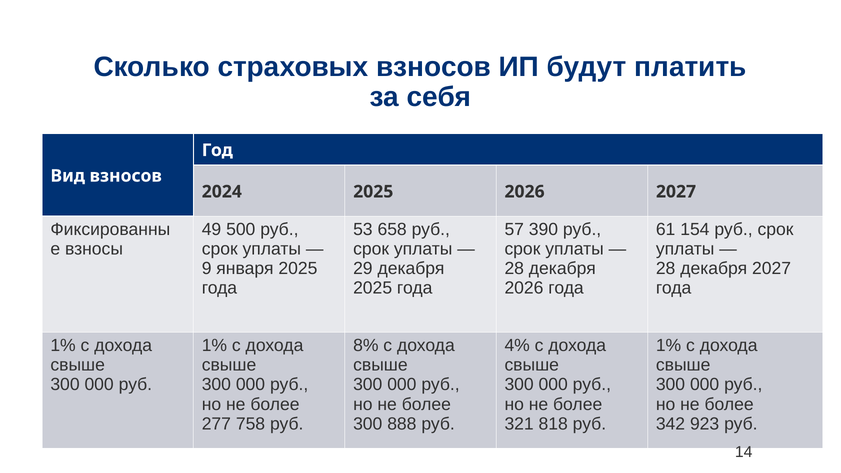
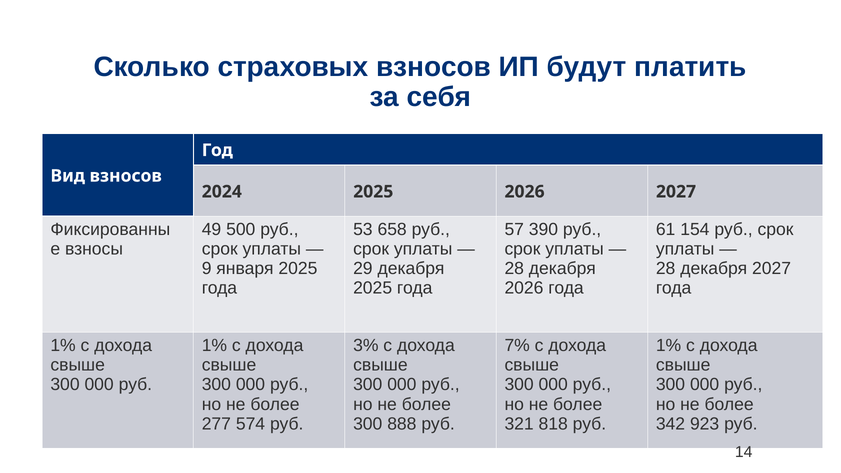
8%: 8% -> 3% (366, 346)
4%: 4% -> 7% (517, 346)
758: 758 -> 574 (250, 424)
